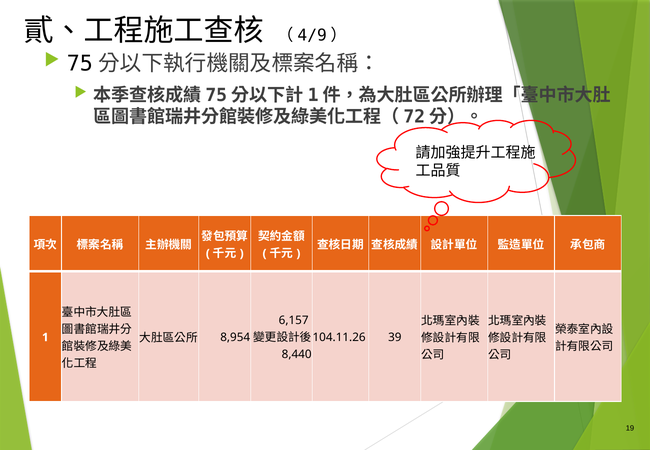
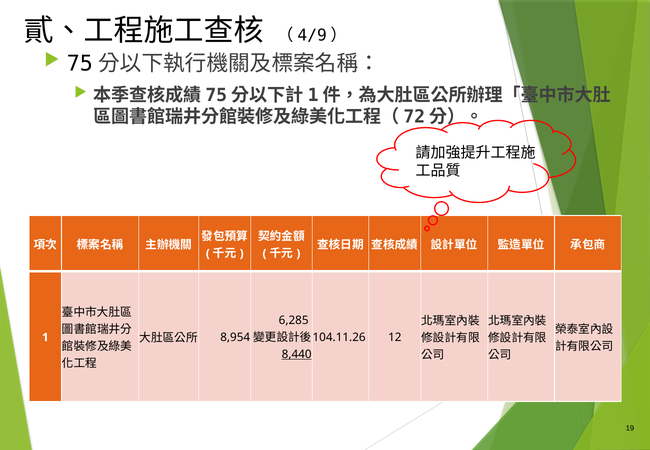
6,157: 6,157 -> 6,285 (294, 320)
39: 39 -> 12 (395, 337)
8,440 underline: none -> present (297, 354)
